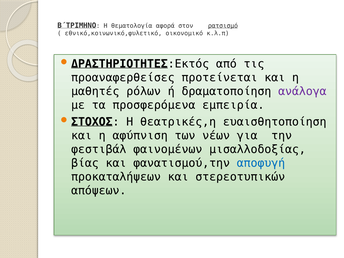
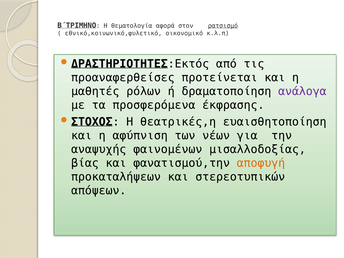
εμπειρία: εμπειρία -> έκφρασης (233, 105)
φεστιβάλ: φεστιβάλ -> αναψυχής (99, 149)
αποφυγή colour: blue -> orange (261, 163)
